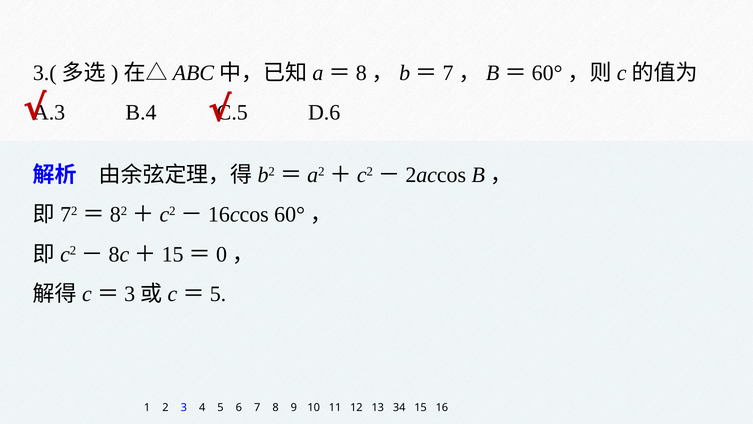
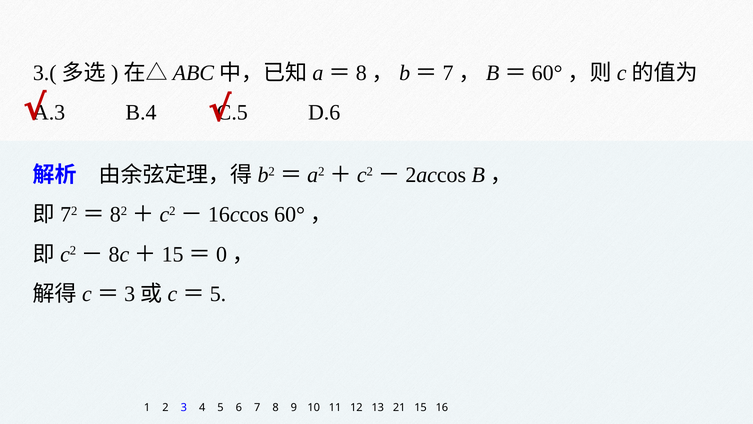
34: 34 -> 21 (399, 407)
